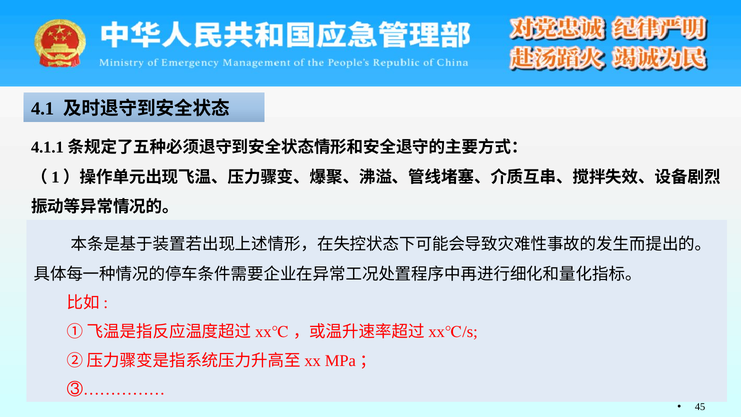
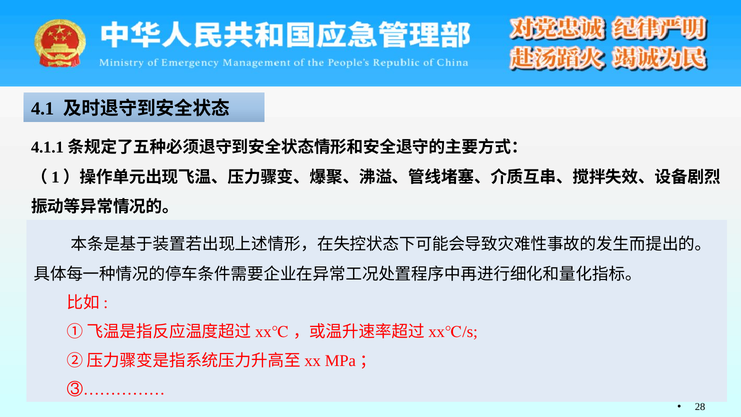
45: 45 -> 28 (700, 407)
